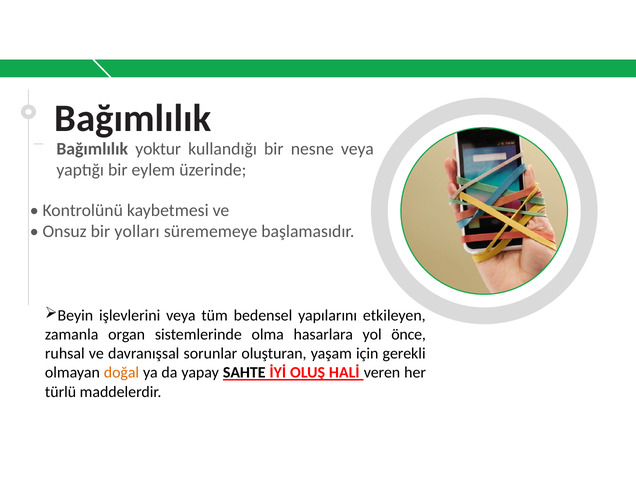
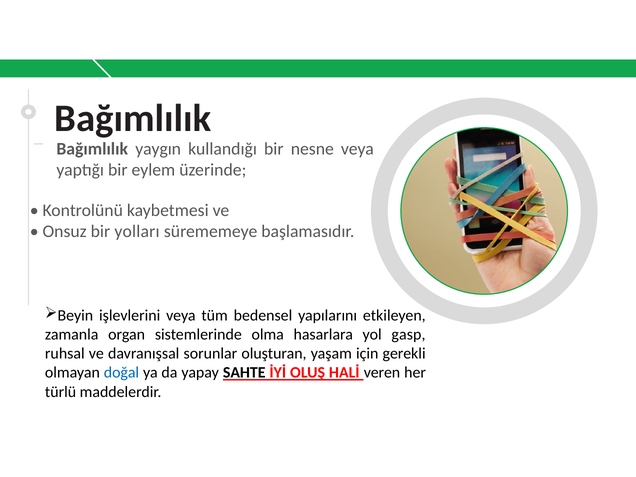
yoktur: yoktur -> yaygın (158, 149)
önce: önce -> gasp (408, 335)
doğal colour: orange -> blue (122, 373)
